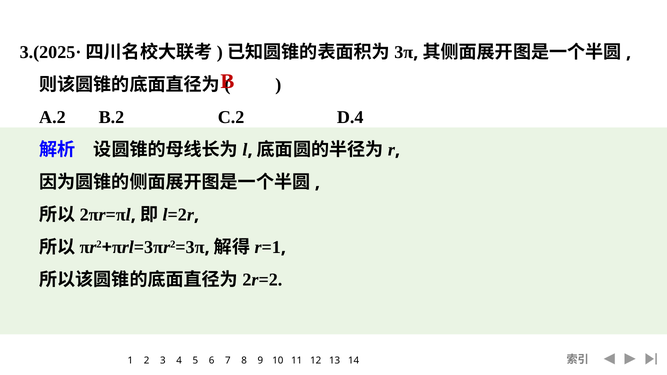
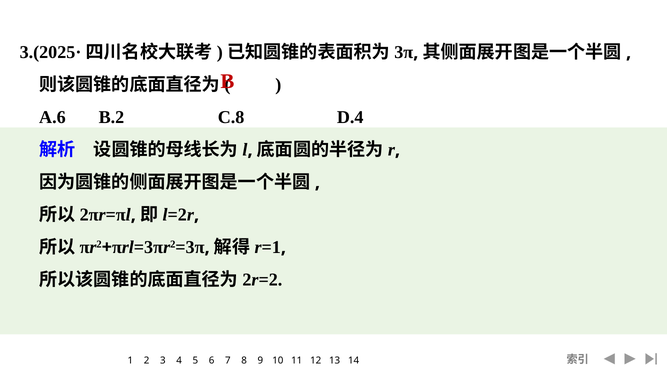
A.2: A.2 -> A.6 (52, 117)
C.2: C.2 -> C.8 (231, 117)
